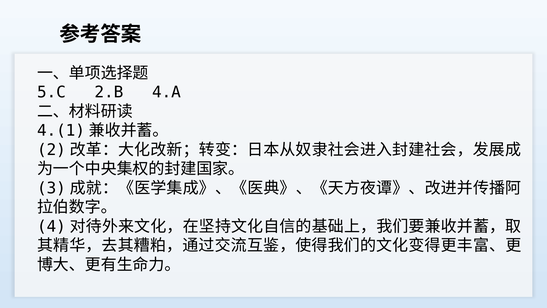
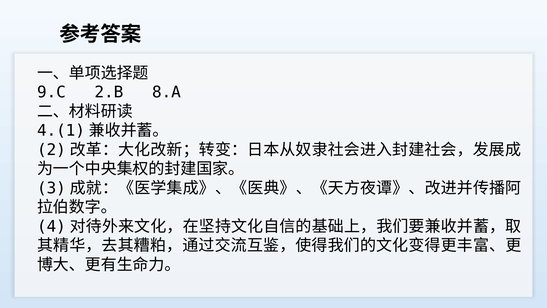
5.C: 5.C -> 9.C (51, 92)
4.A: 4.A -> 8.A (166, 92)
